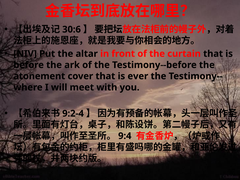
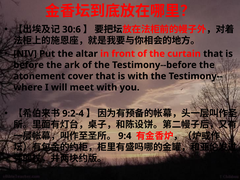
is ever: ever -> with (138, 76)
